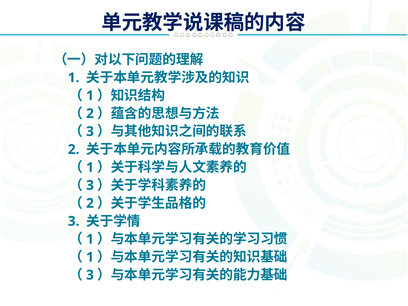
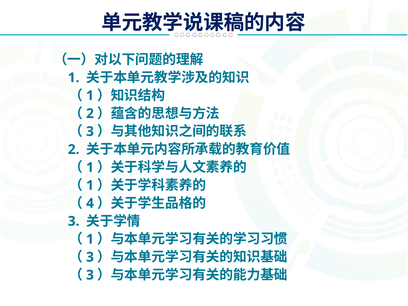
3: 3 -> 1 (90, 185)
2: 2 -> 4 (90, 203)
1: 1 -> 3 (90, 257)
